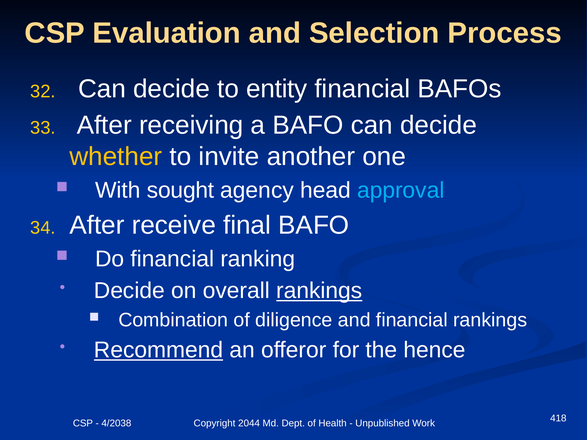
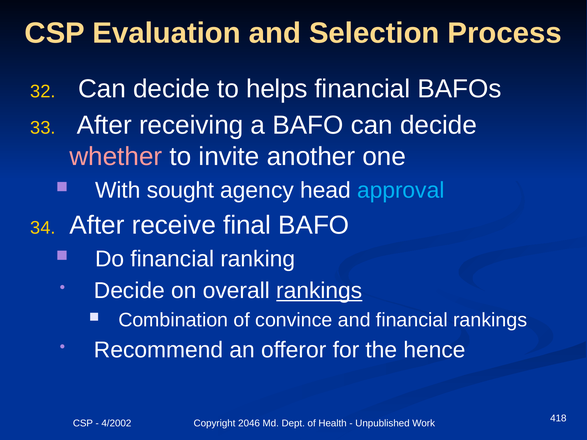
entity: entity -> helps (277, 89)
whether colour: yellow -> pink (116, 157)
diligence: diligence -> convince (294, 320)
Recommend underline: present -> none (159, 350)
4/2038: 4/2038 -> 4/2002 (116, 424)
2044: 2044 -> 2046 (249, 424)
